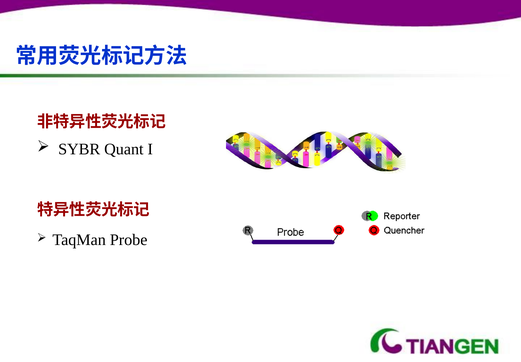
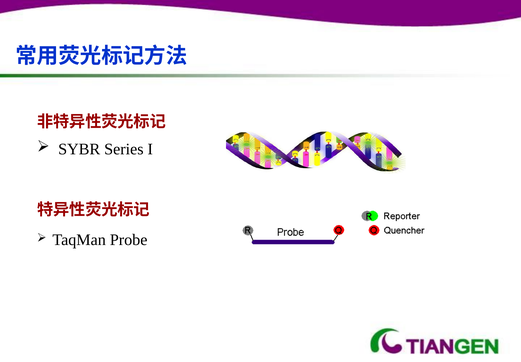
Quant: Quant -> Series (124, 149)
